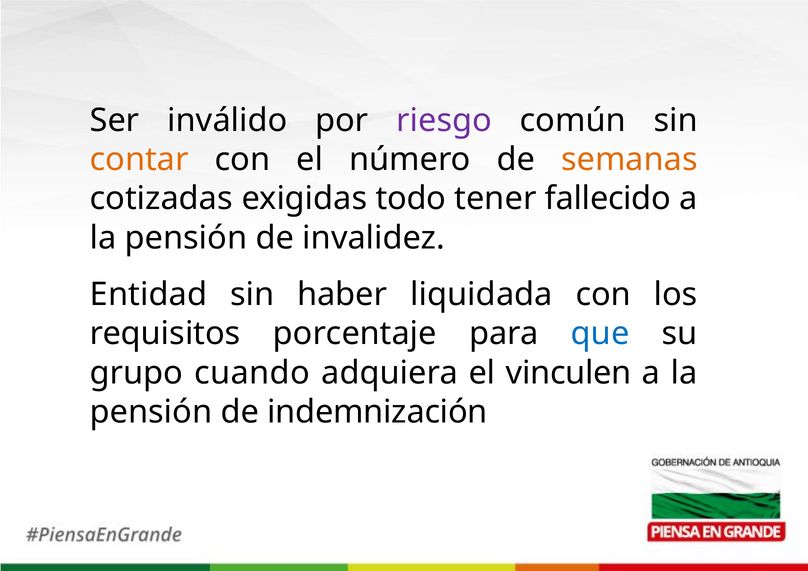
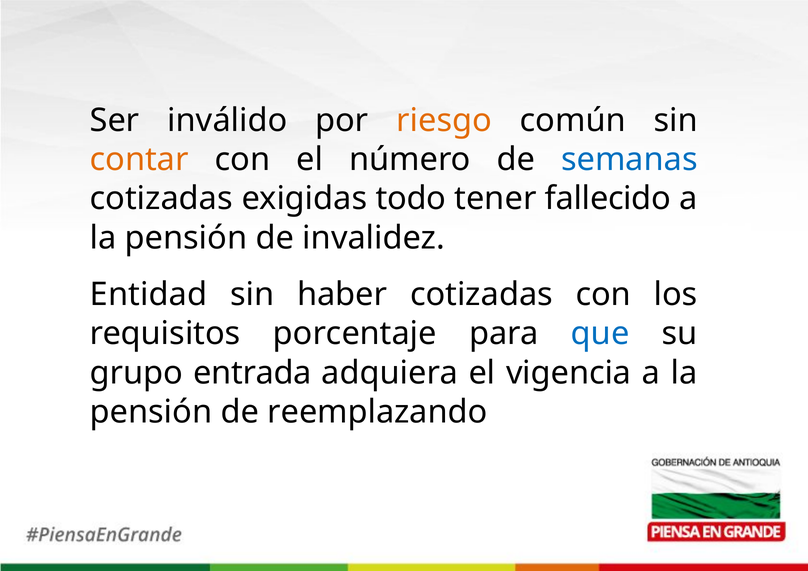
riesgo colour: purple -> orange (444, 120)
semanas colour: orange -> blue (629, 160)
haber liquidada: liquidada -> cotizadas (481, 295)
cuando: cuando -> entrada (252, 373)
vinculen: vinculen -> vigencia (569, 373)
indemnización: indemnización -> reemplazando (377, 412)
